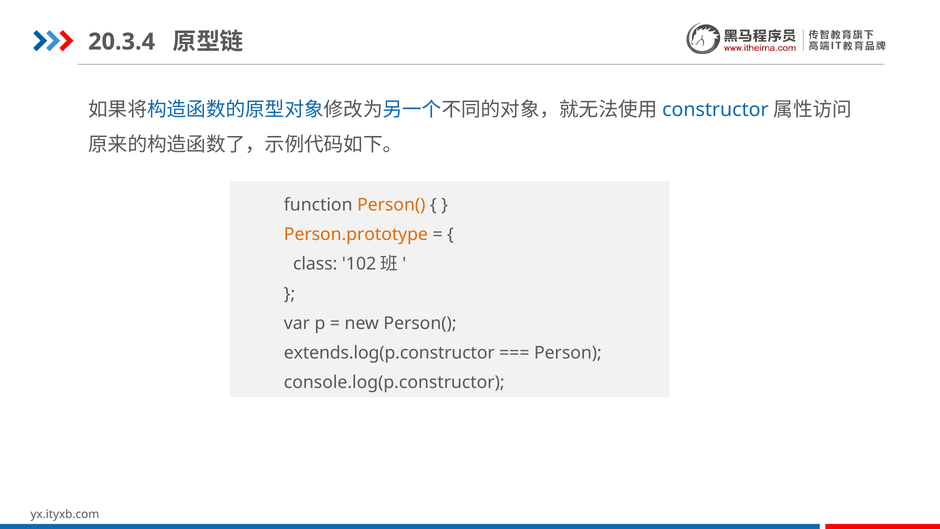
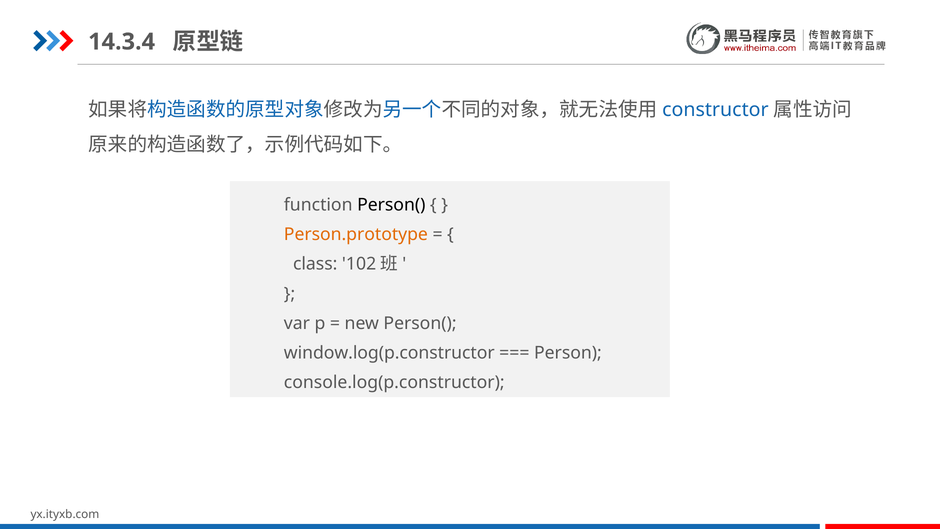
20.3.4: 20.3.4 -> 14.3.4 (122, 42)
Person( colour: orange -> black (391, 205)
extends.log(p.constructor: extends.log(p.constructor -> window.log(p.constructor (389, 353)
